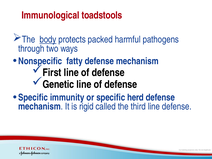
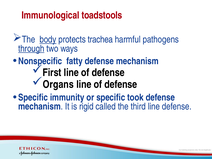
packed: packed -> trachea (100, 40)
through underline: none -> present (31, 49)
Genetic: Genetic -> Organs (58, 84)
herd: herd -> took (135, 98)
